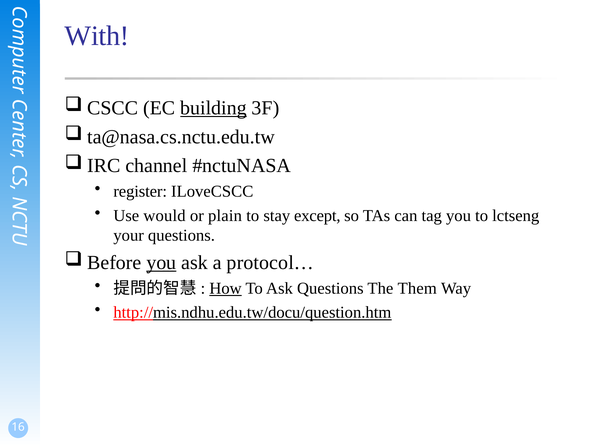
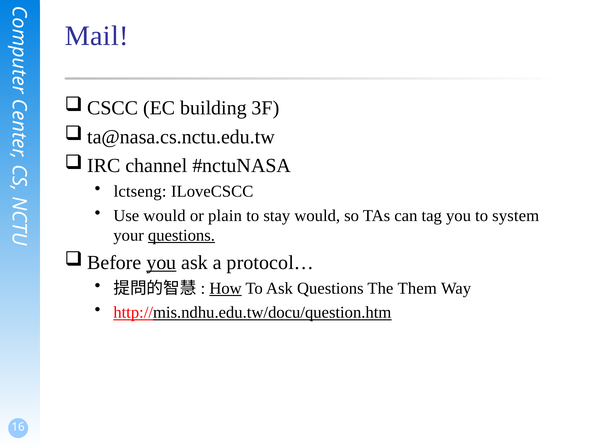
With: With -> Mail (97, 36)
building underline: present -> none (213, 108)
register: register -> lctseng (140, 192)
stay except: except -> would (317, 216)
lctseng: lctseng -> system (516, 216)
questions underline: none -> present (181, 236)
